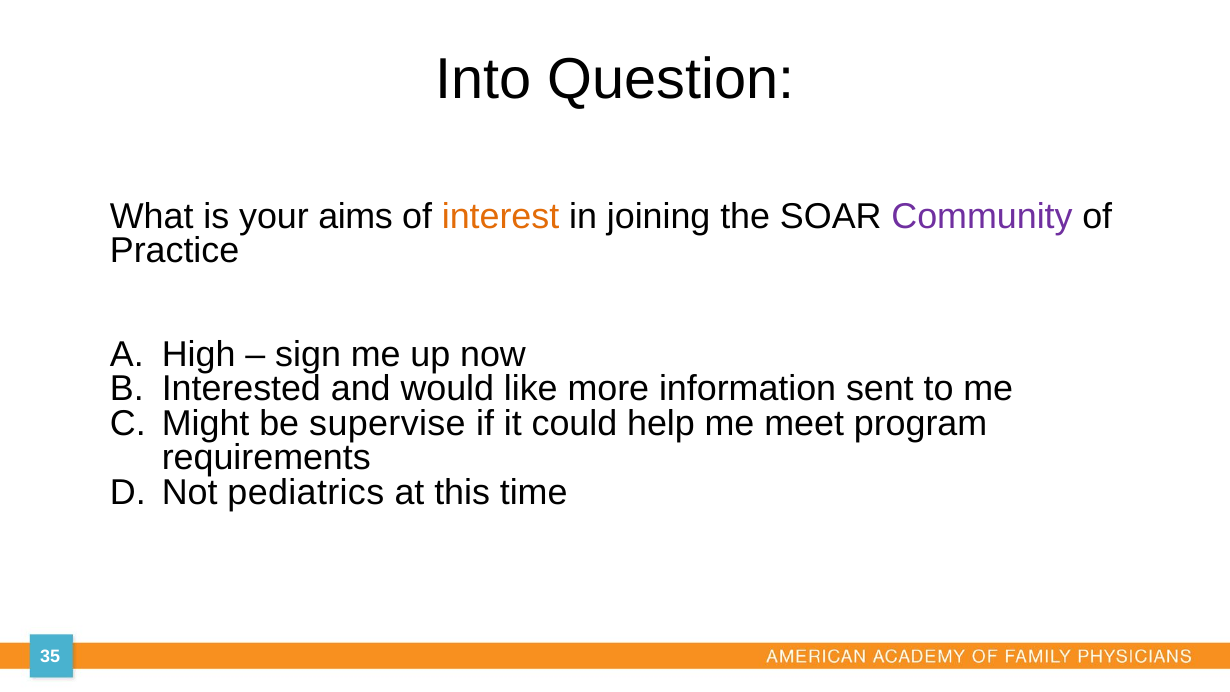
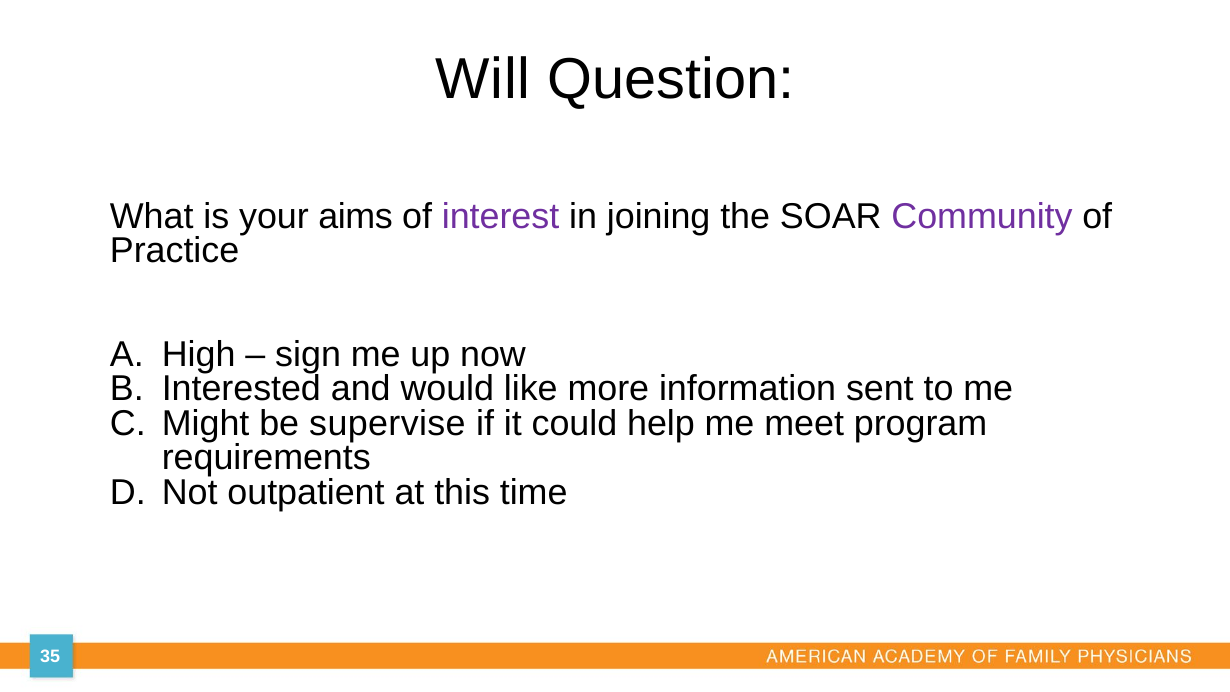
Into: Into -> Will (483, 80)
interest colour: orange -> purple (501, 217)
pediatrics: pediatrics -> outpatient (306, 492)
